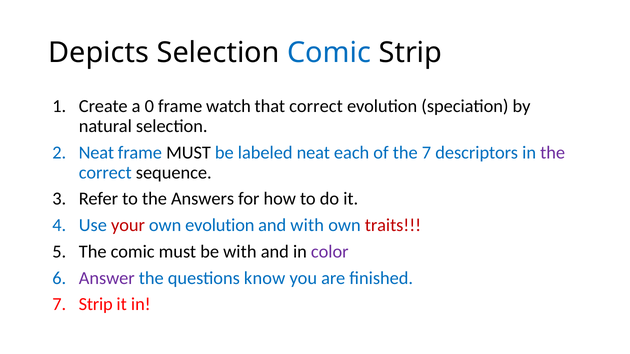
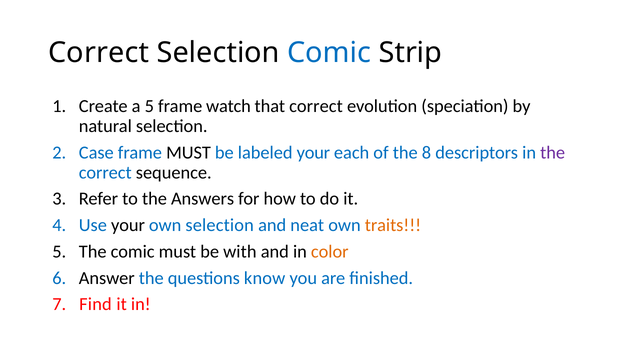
Depicts: Depicts -> Correct (99, 53)
a 0: 0 -> 5 (149, 107)
Neat: Neat -> Case (96, 153)
labeled neat: neat -> your (313, 153)
the 7: 7 -> 8 (426, 153)
your colour: red -> black (128, 225)
own evolution: evolution -> selection (220, 225)
and with: with -> neat (307, 225)
traits colour: red -> orange (393, 225)
color colour: purple -> orange (330, 252)
Answer colour: purple -> black (107, 278)
Strip: Strip -> Find (95, 305)
